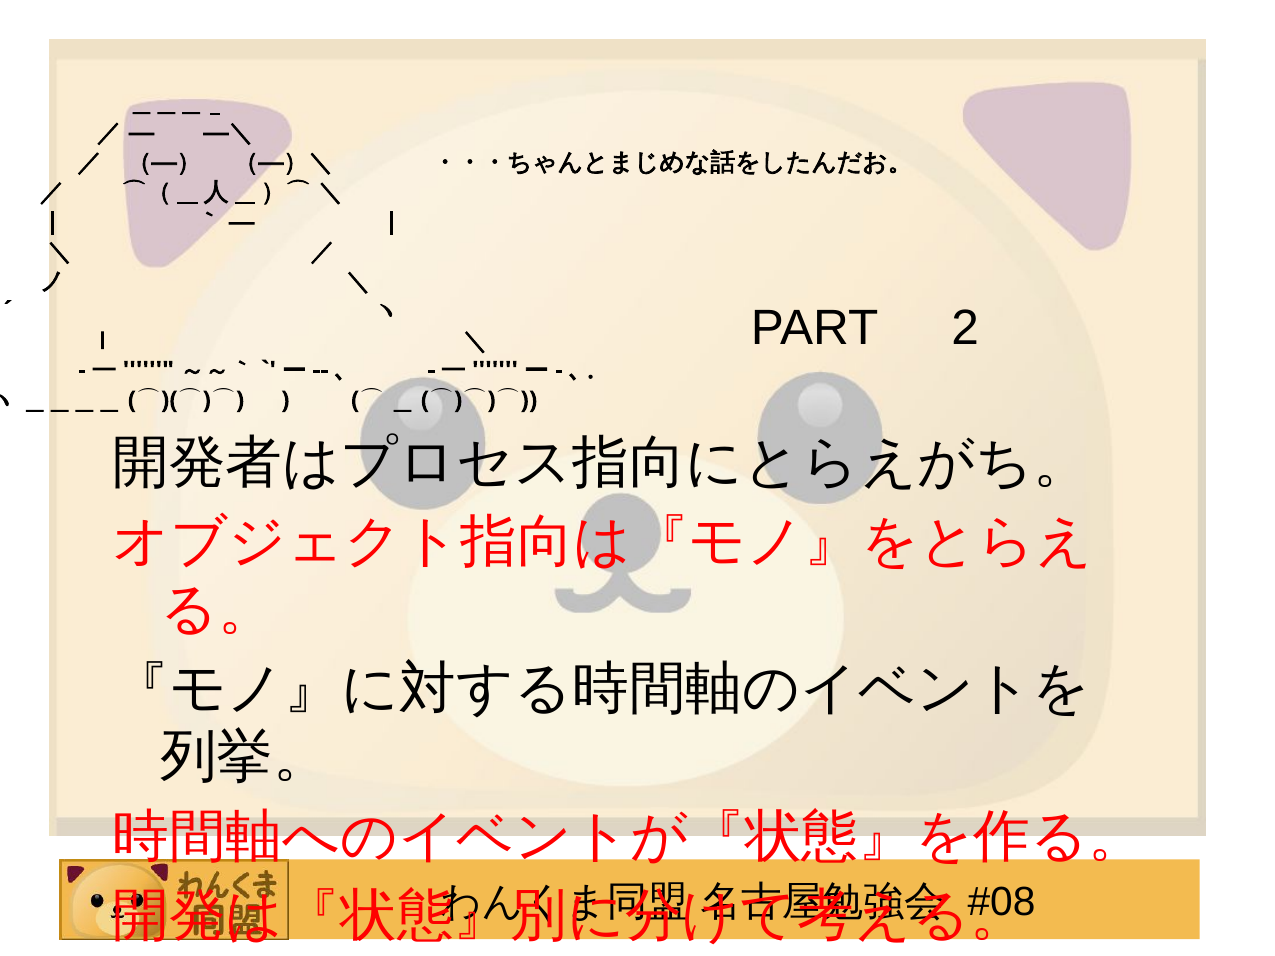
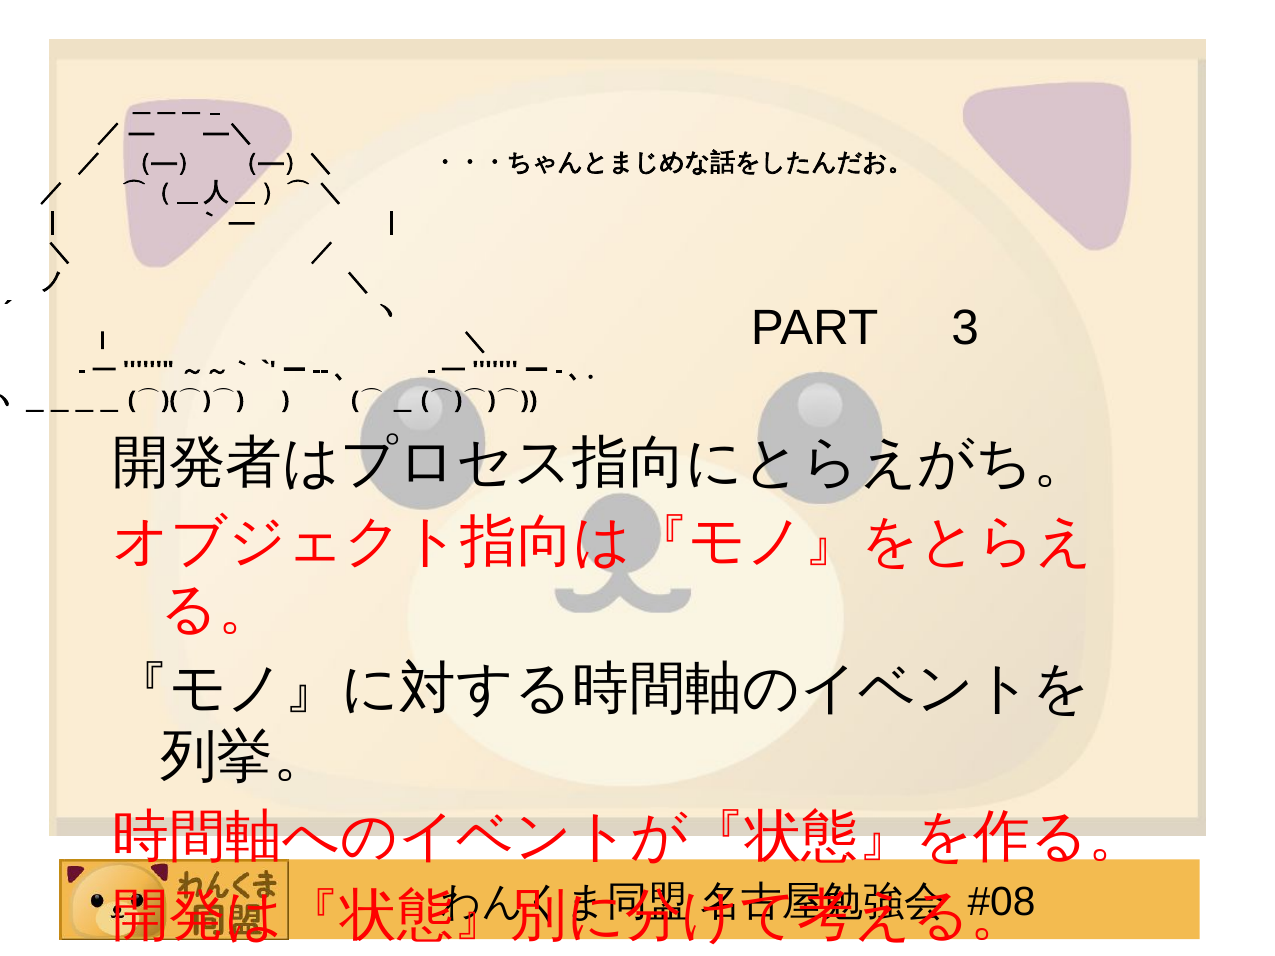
2: 2 -> 3 (965, 328)
